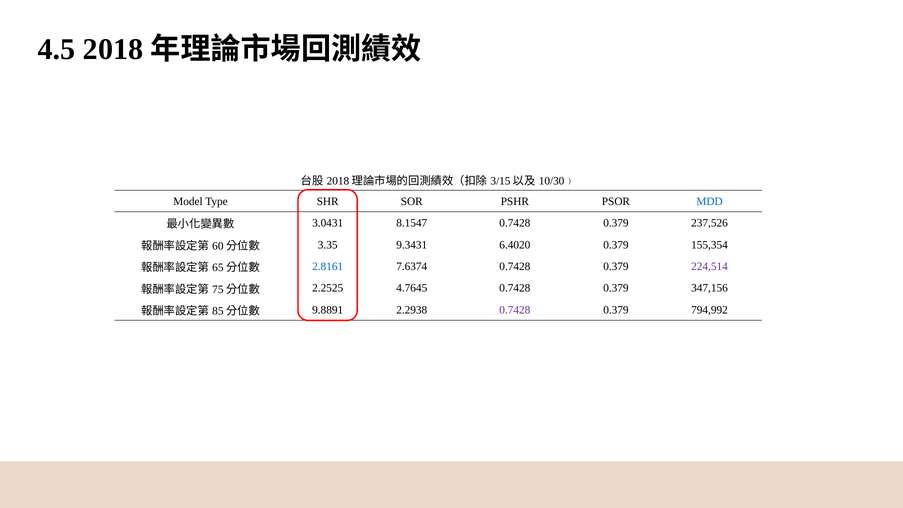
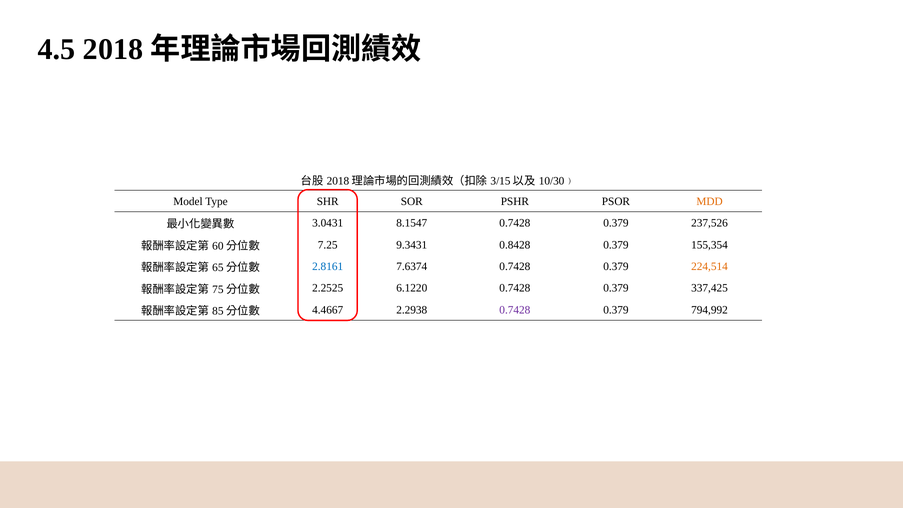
MDD colour: blue -> orange (710, 201)
3.35: 3.35 -> 7.25 (328, 245)
6.4020: 6.4020 -> 0.8428 (515, 245)
224,514 colour: purple -> orange (710, 267)
4.7645: 4.7645 -> 6.1220 (412, 288)
347,156: 347,156 -> 337,425 (710, 288)
9.8891: 9.8891 -> 4.4667 (328, 310)
